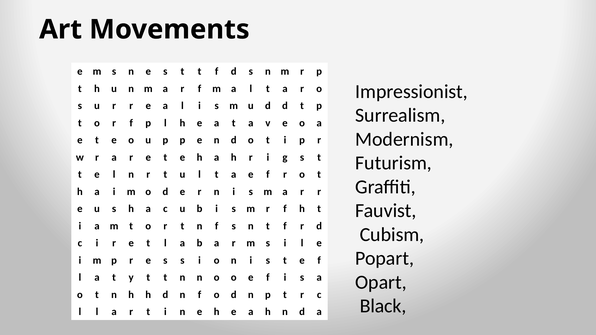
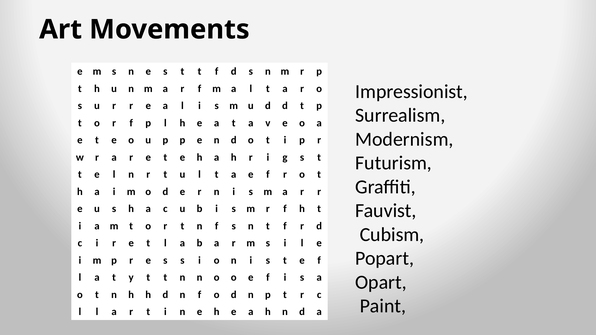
Black: Black -> Paint (383, 306)
